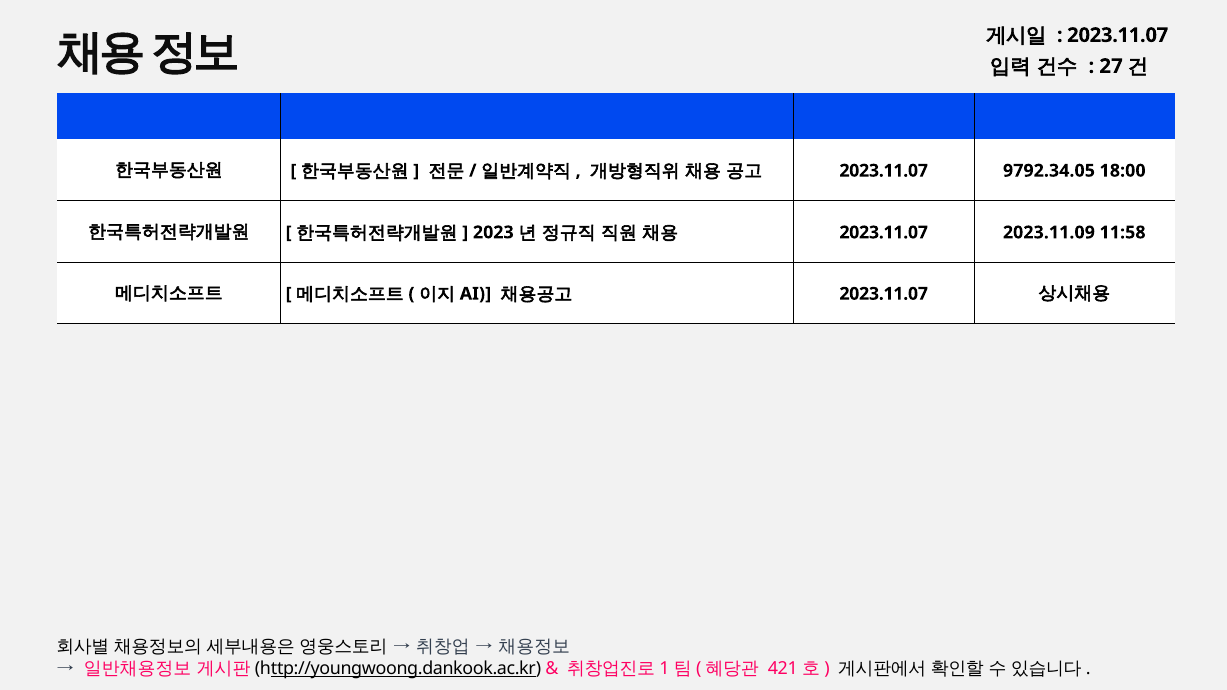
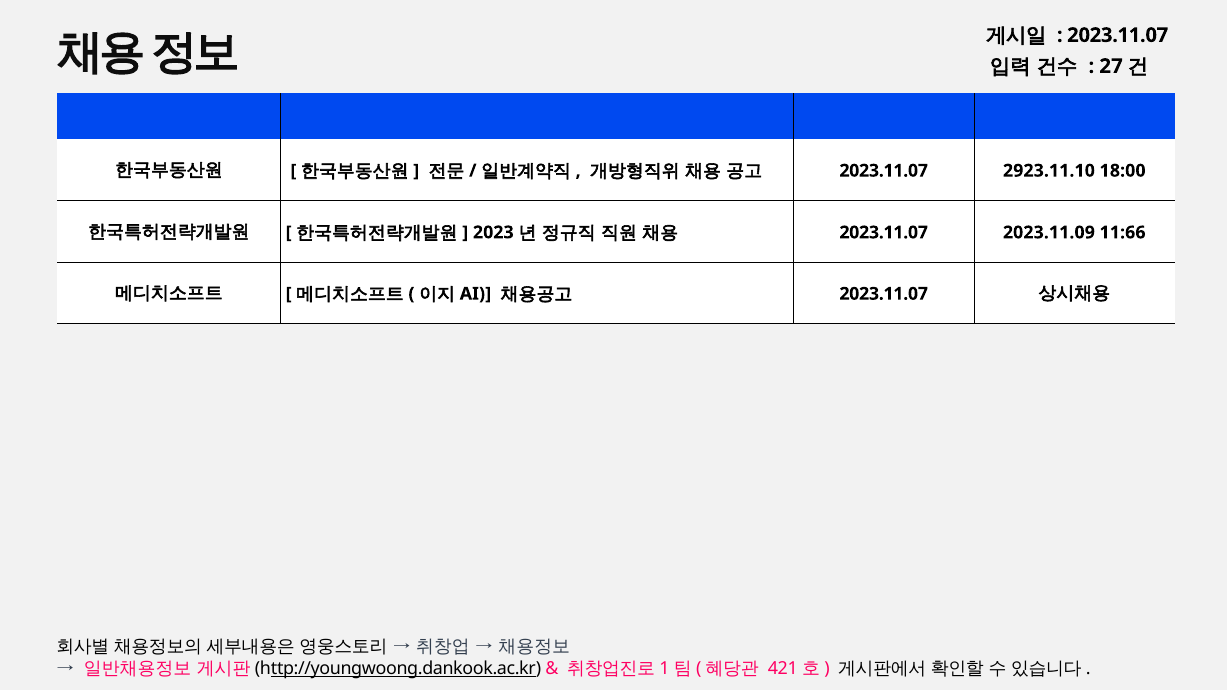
9792.34.05: 9792.34.05 -> 2923.11.10 (1049, 171)
11:58: 11:58 -> 11:66 (1123, 233)
